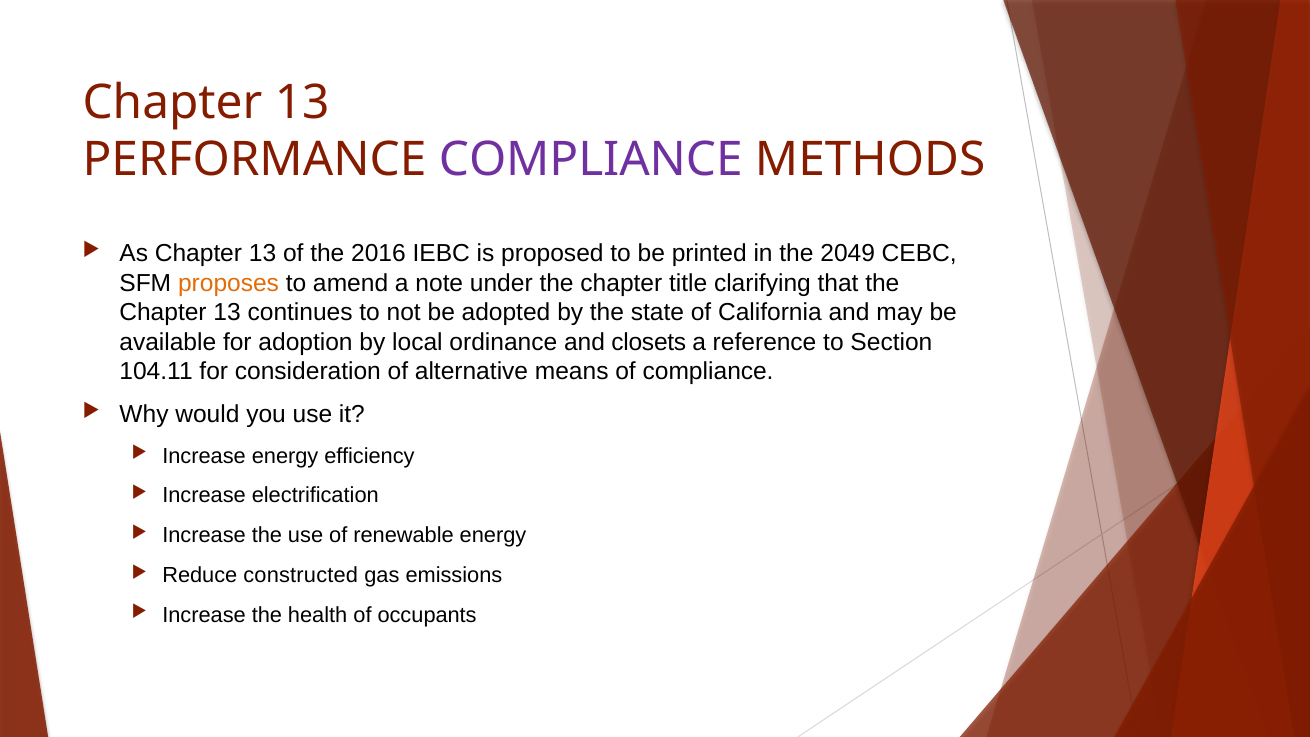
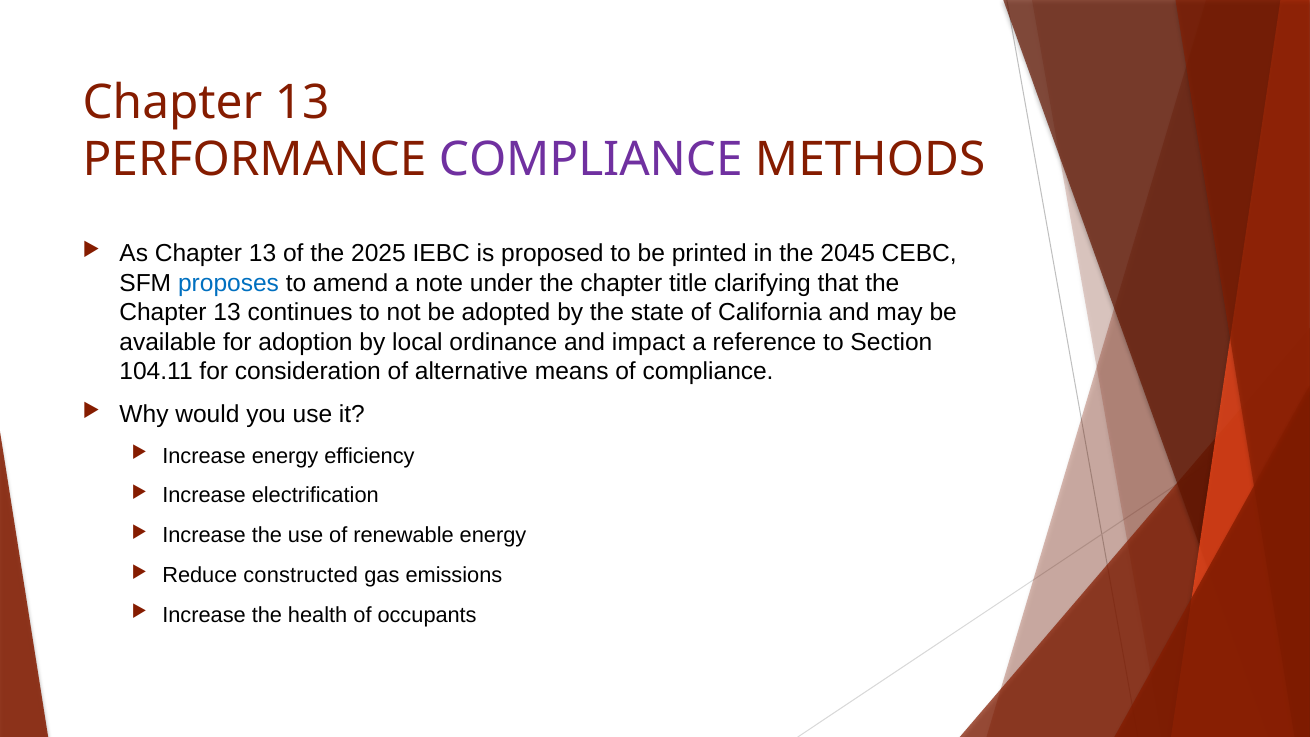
2016: 2016 -> 2025 (378, 254)
2049: 2049 -> 2045 (848, 254)
proposes colour: orange -> blue (229, 283)
closets: closets -> impact (649, 342)
